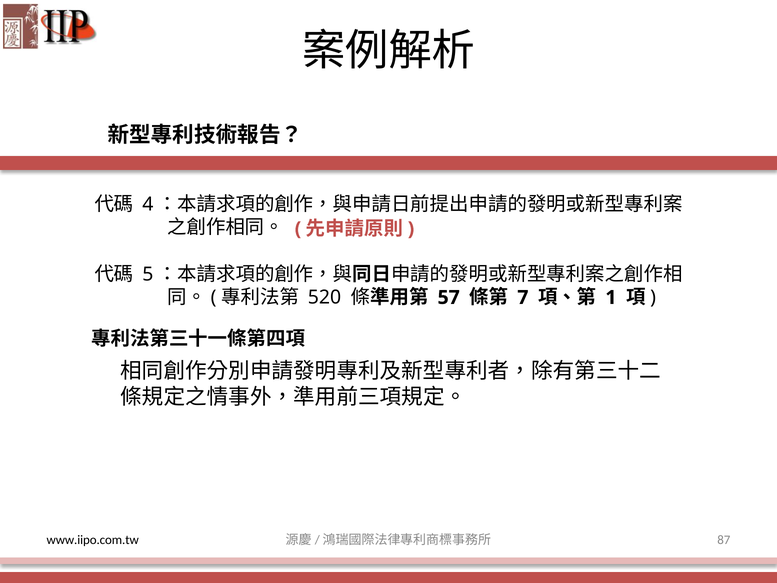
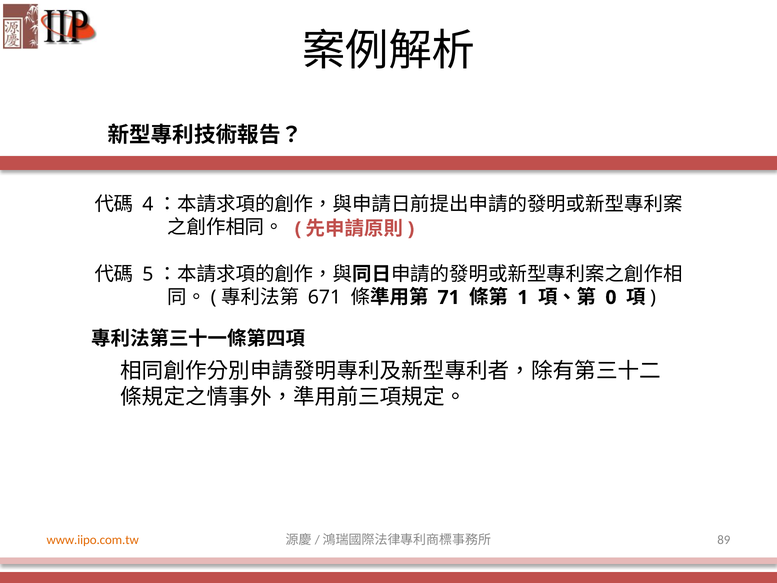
520: 520 -> 671 (324, 297)
57: 57 -> 71 (449, 297)
7: 7 -> 1 (523, 297)
1: 1 -> 0 (611, 297)
www.iipo.com.tw colour: black -> orange (93, 540)
87: 87 -> 89 (724, 540)
